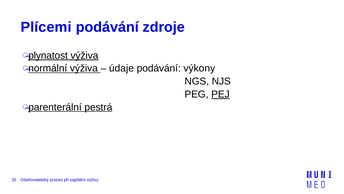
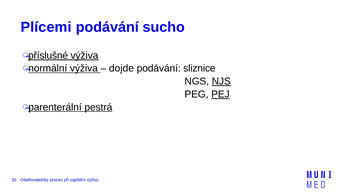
zdroje: zdroje -> sucho (164, 27)
plynatost: plynatost -> příslušné (48, 55)
údaje: údaje -> dojde (121, 68)
výkony: výkony -> sliznice (199, 68)
NJS underline: none -> present (221, 81)
